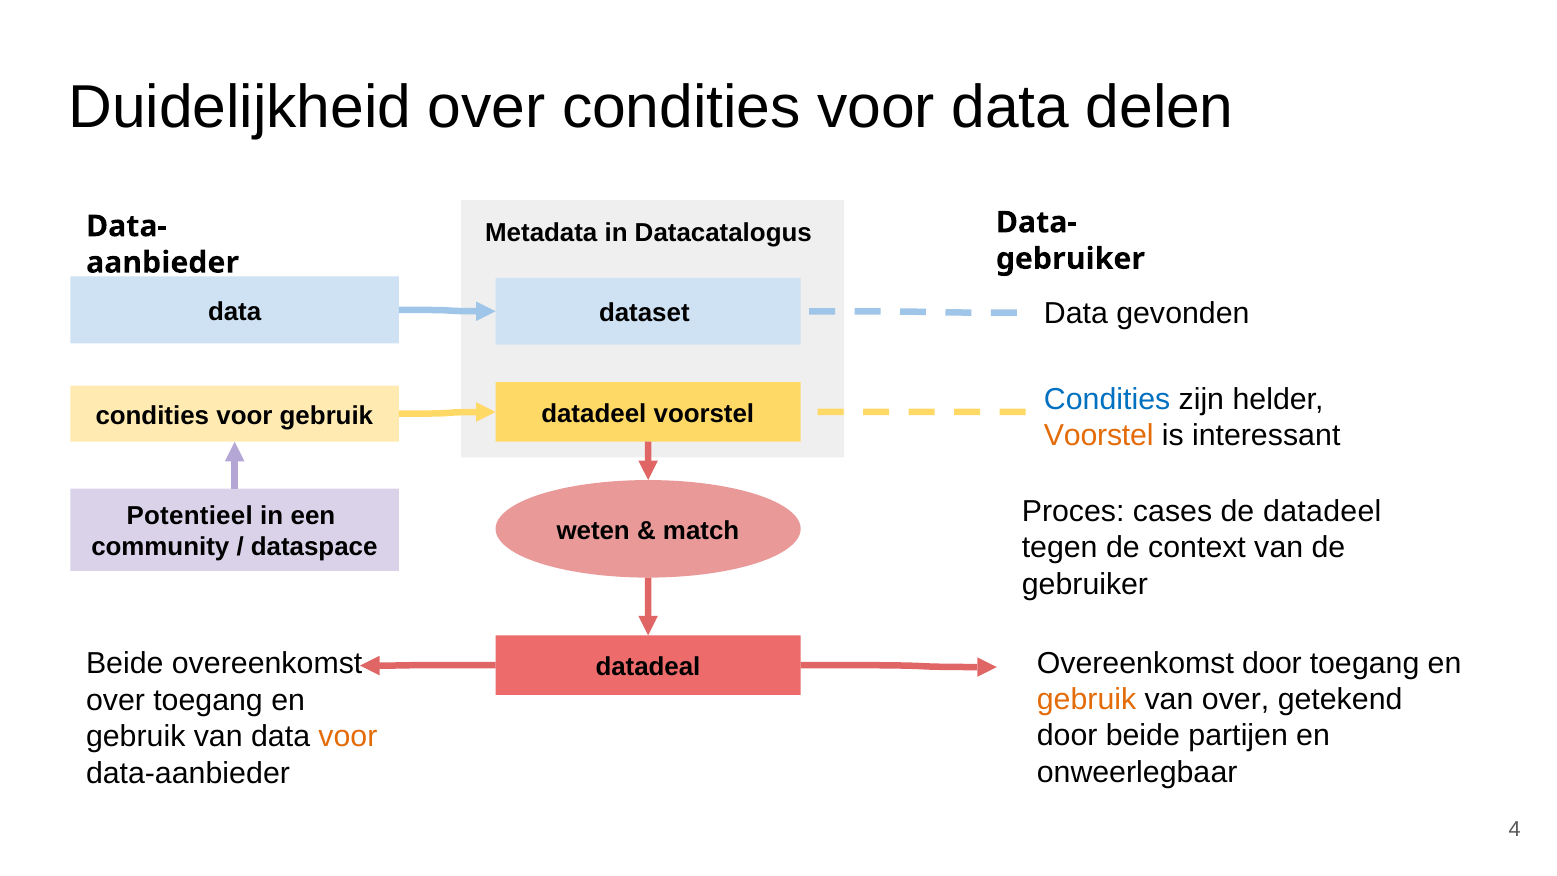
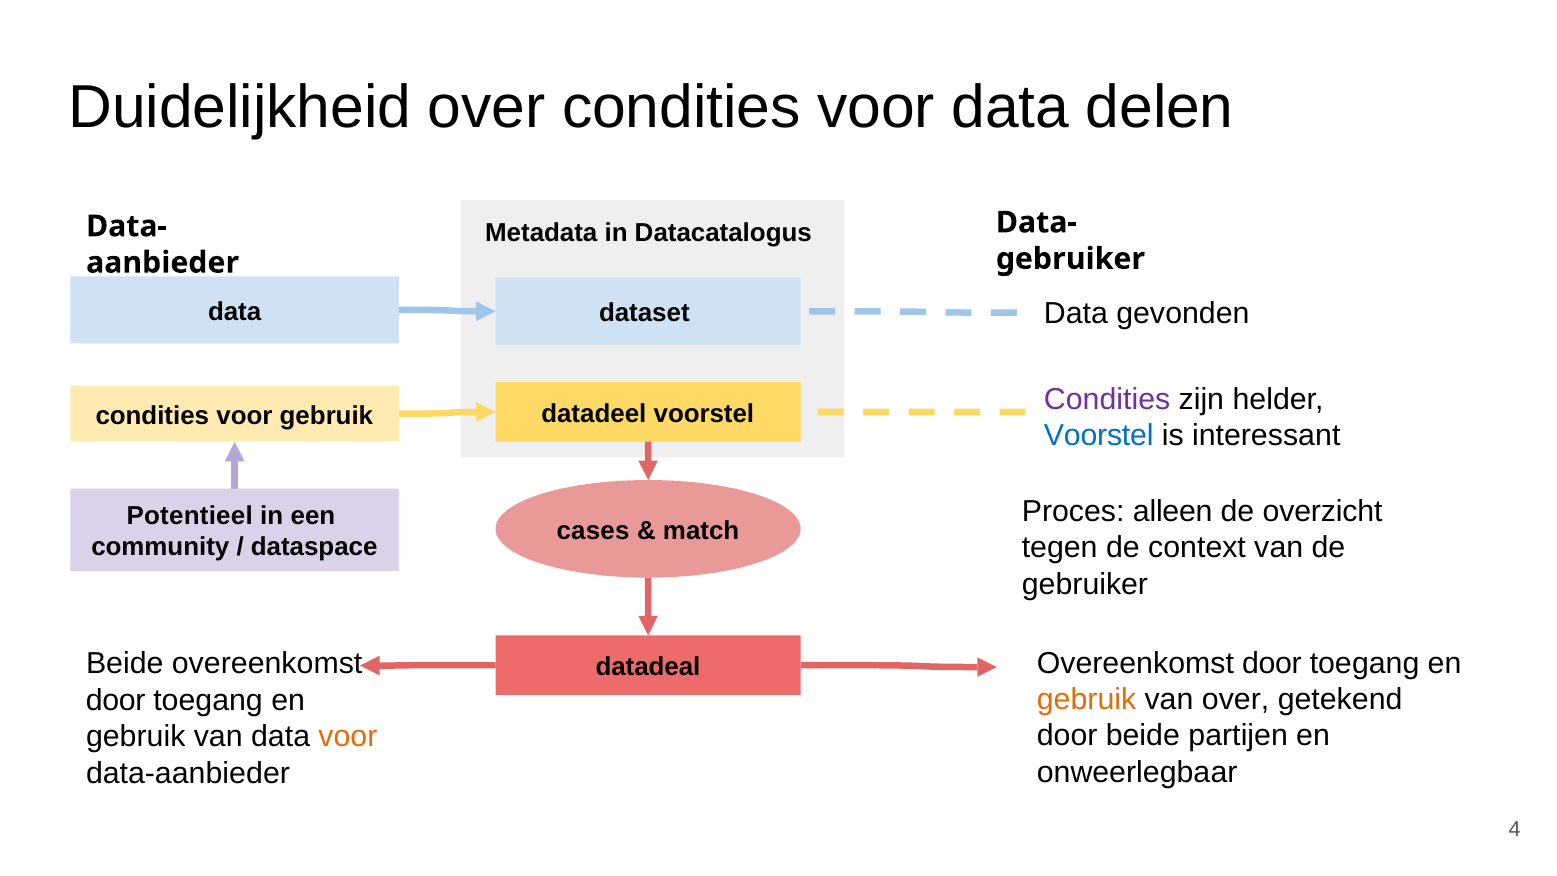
Condities colour: blue -> purple (1107, 399)
Voorstel colour: orange -> blue (1099, 436)
cases: cases -> alleen (1173, 511)
de datadeel: datadeel -> overzicht (1323, 511)
weten: weten -> cases (593, 531)
over: over -> door (116, 700)
